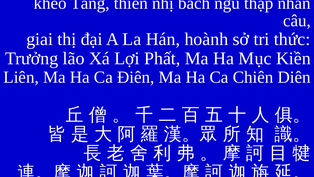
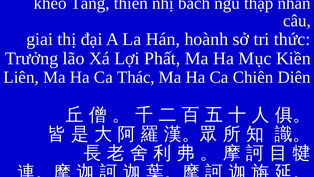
Điên: Điên -> Thác (136, 77)
